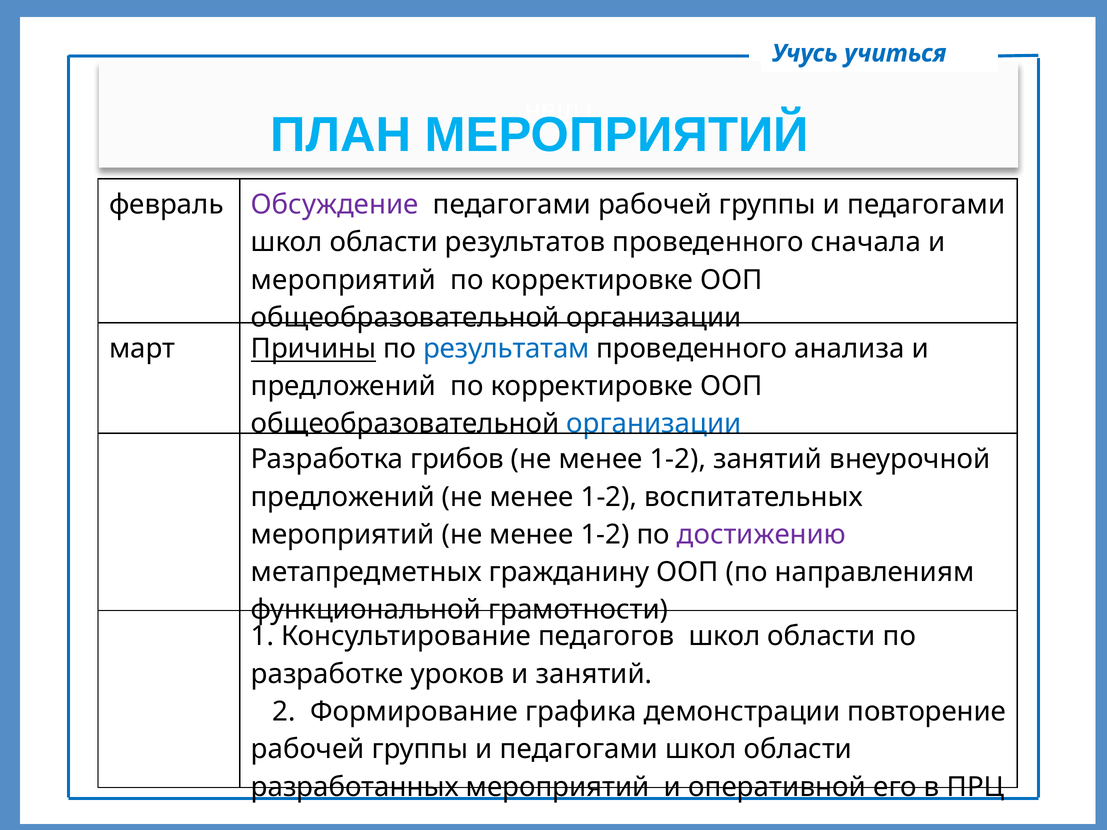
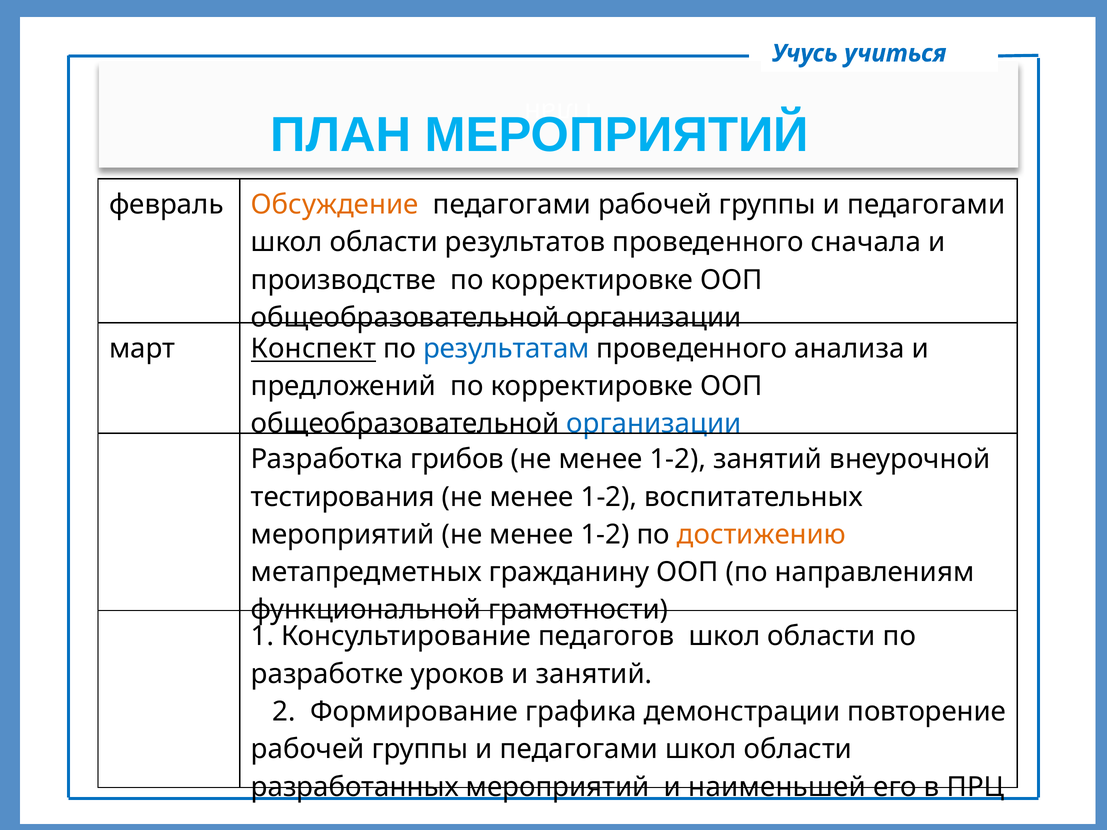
Обсуждение colour: purple -> orange (335, 205)
мероприятий: мероприятий -> производстве (343, 280)
Причины: Причины -> Конспект (313, 349)
предложений: предложений -> тестирования (343, 497)
достижению colour: purple -> orange (761, 535)
оперативной: оперативной -> наименьшей (777, 787)
